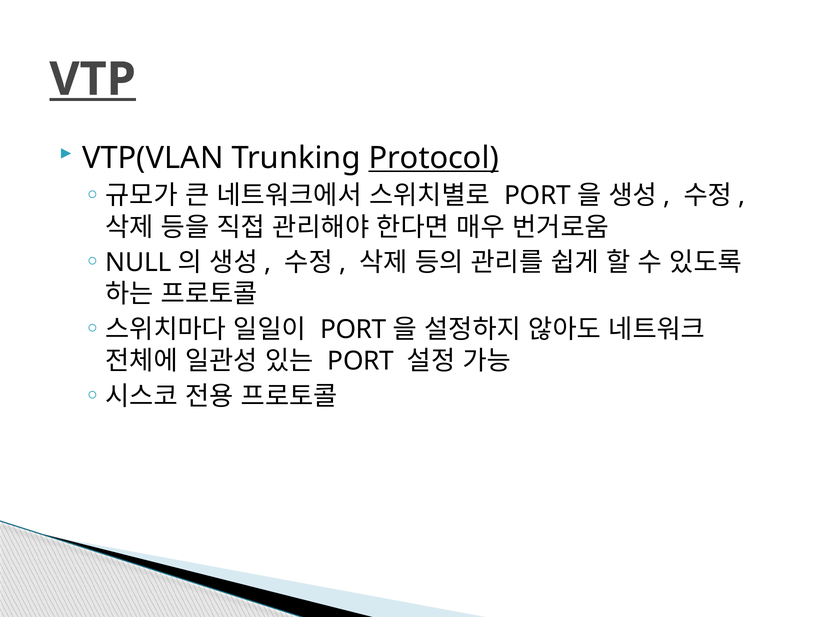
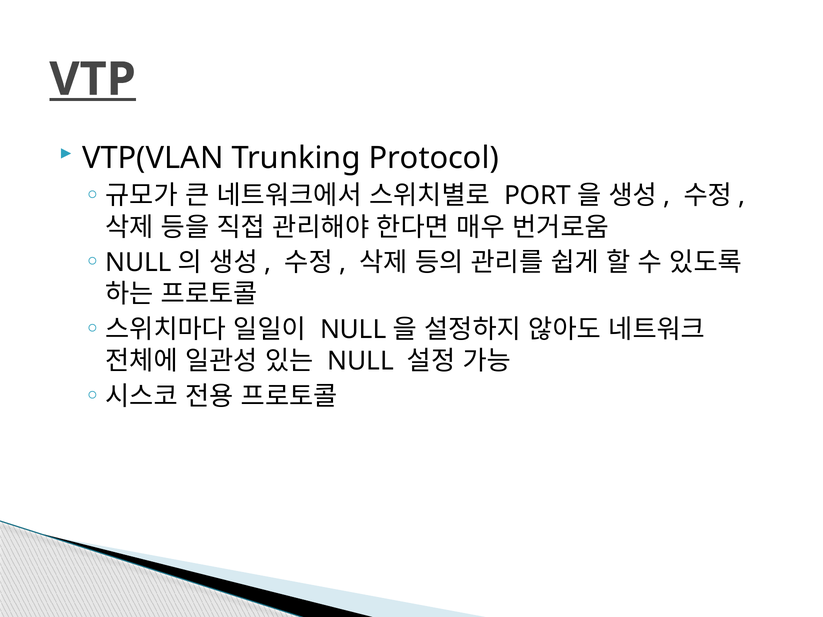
Protocol underline: present -> none (434, 158)
PORT: PORT -> NULL (353, 330)
PORT: PORT -> NULL (361, 361)
